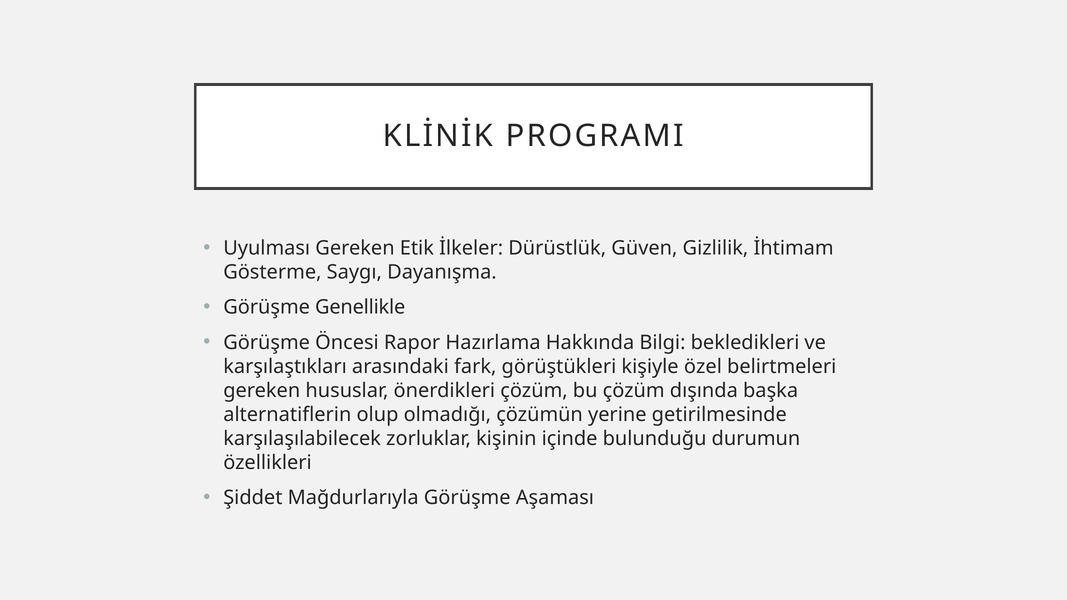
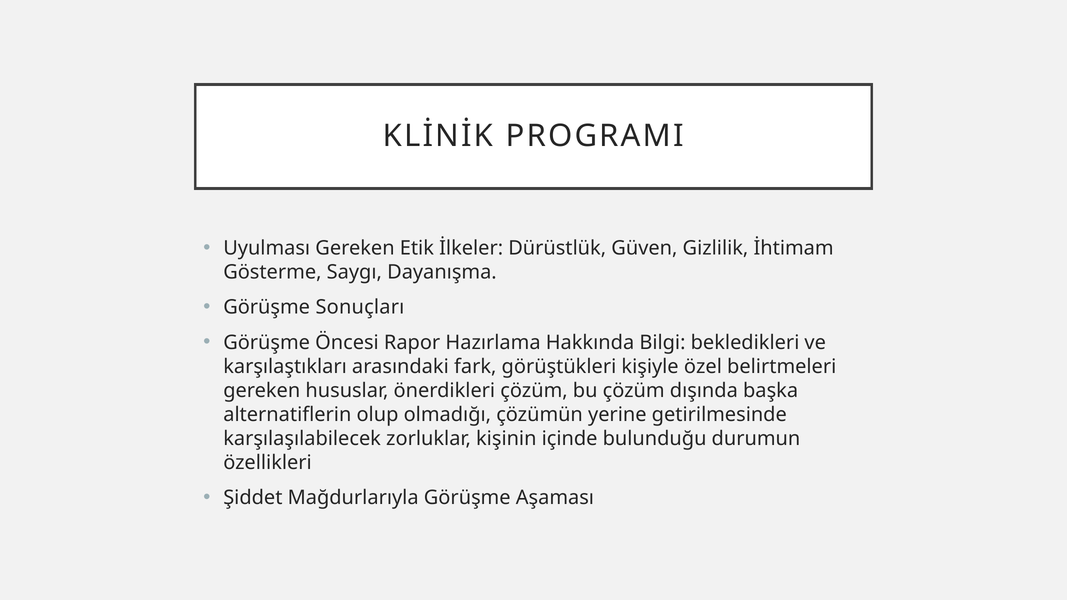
Genellikle: Genellikle -> Sonuçları (360, 307)
